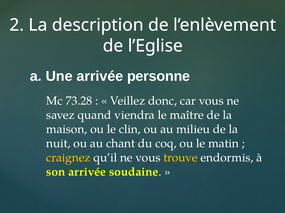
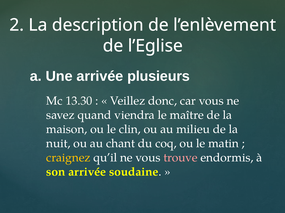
personne: personne -> plusieurs (159, 76)
73.28: 73.28 -> 13.30 (79, 101)
trouve colour: yellow -> pink (181, 158)
